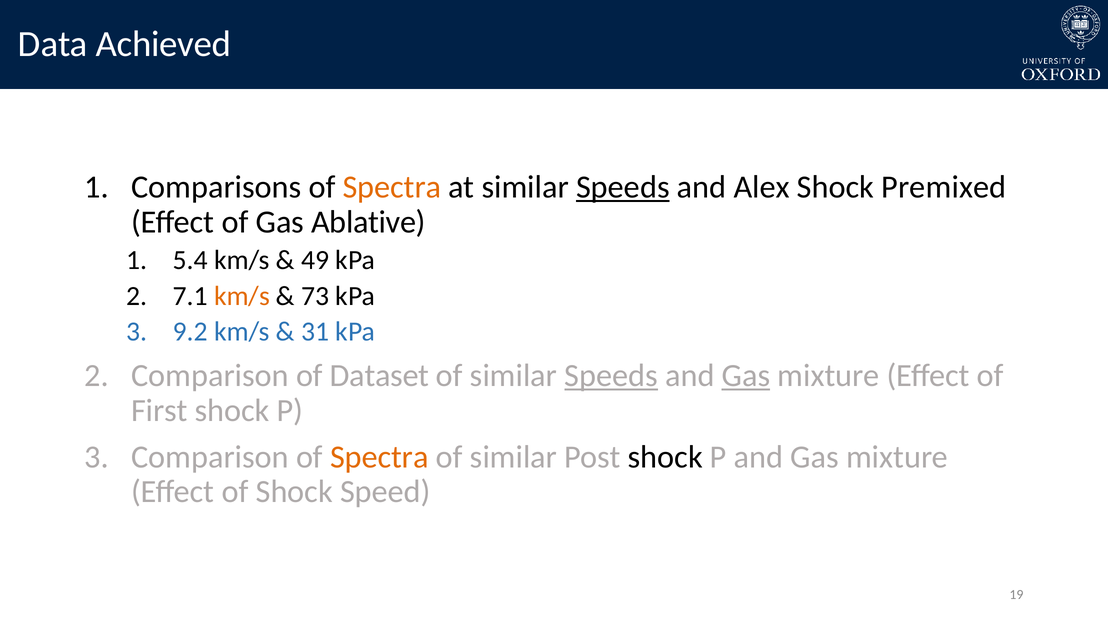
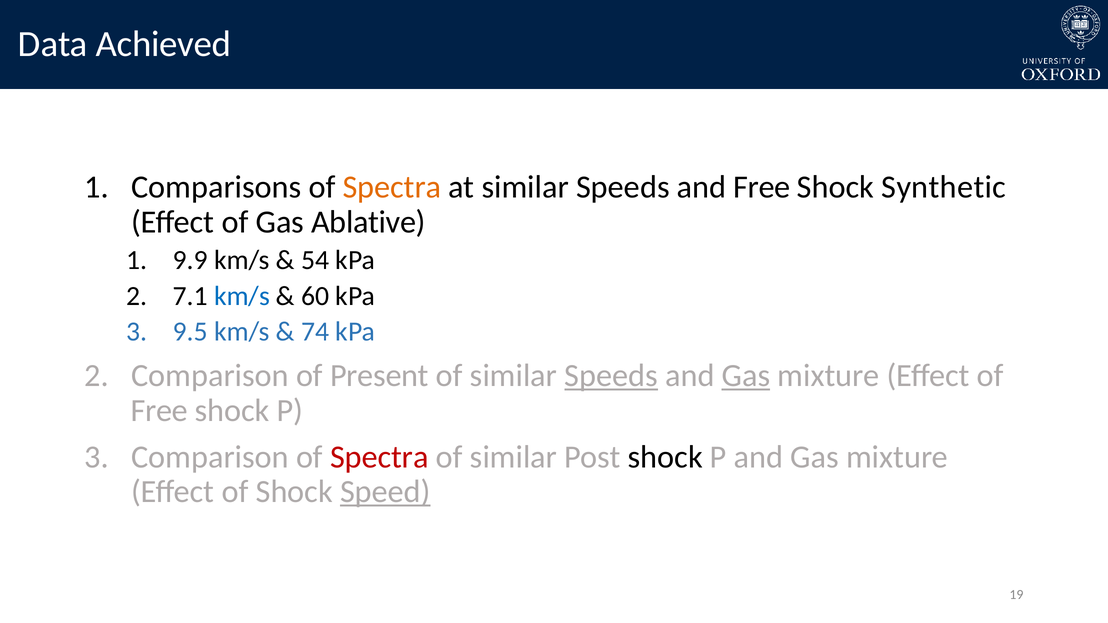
Speeds underline: present -> none (623, 187)
and Alex: Alex -> Free (762, 187)
Premixed: Premixed -> Synthetic (944, 187)
5.4: 5.4 -> 9.9 (190, 260)
49: 49 -> 54 (315, 260)
km/s colour: orange -> blue (242, 296)
73: 73 -> 60 (315, 296)
9.2: 9.2 -> 9.5 (190, 332)
31: 31 -> 74 (315, 332)
Dataset: Dataset -> Present (379, 376)
First: First -> Free (159, 411)
Spectra colour: orange -> red (379, 457)
Speed underline: none -> present (385, 492)
